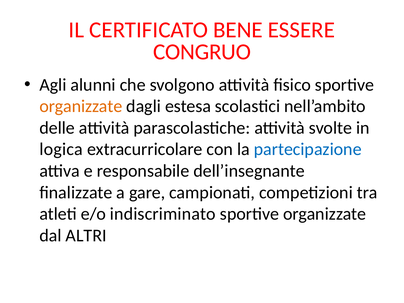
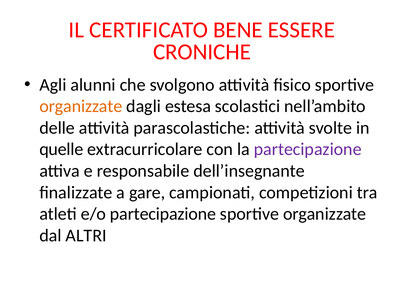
CONGRUO: CONGRUO -> CRONICHE (202, 52)
logica: logica -> quelle (61, 149)
partecipazione colour: blue -> purple (308, 149)
e/o indiscriminato: indiscriminato -> partecipazione (163, 214)
